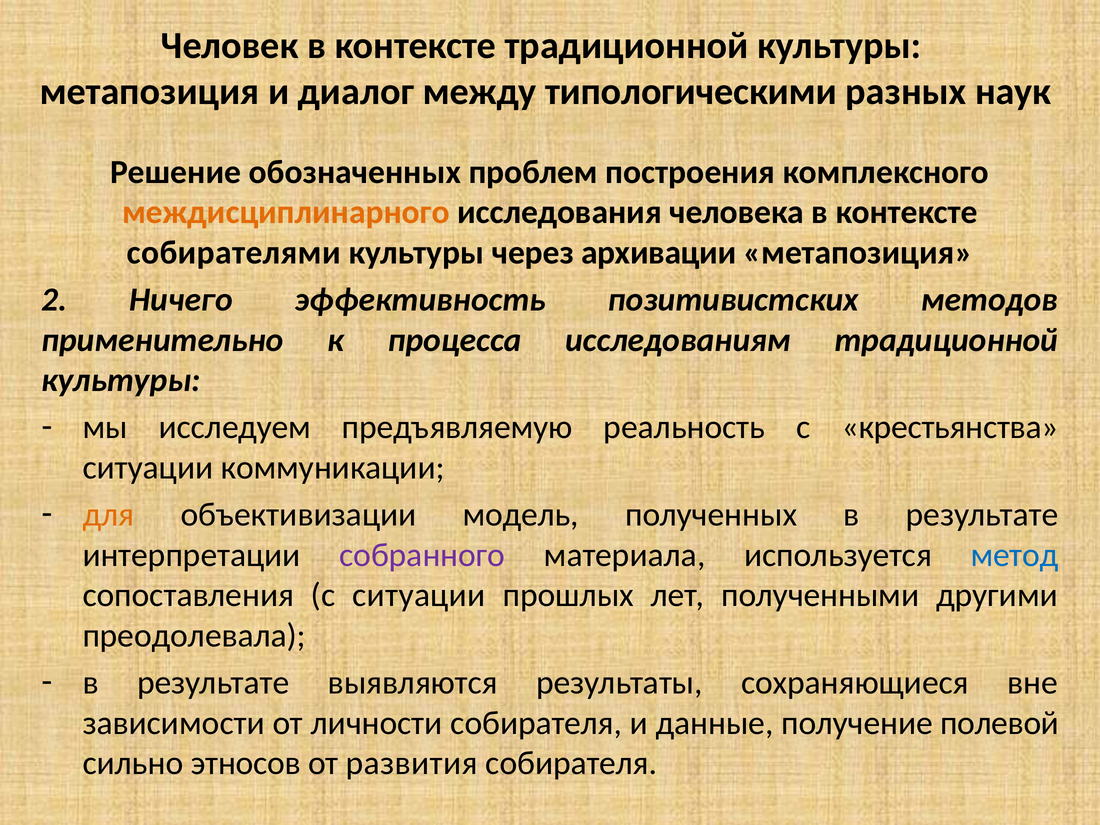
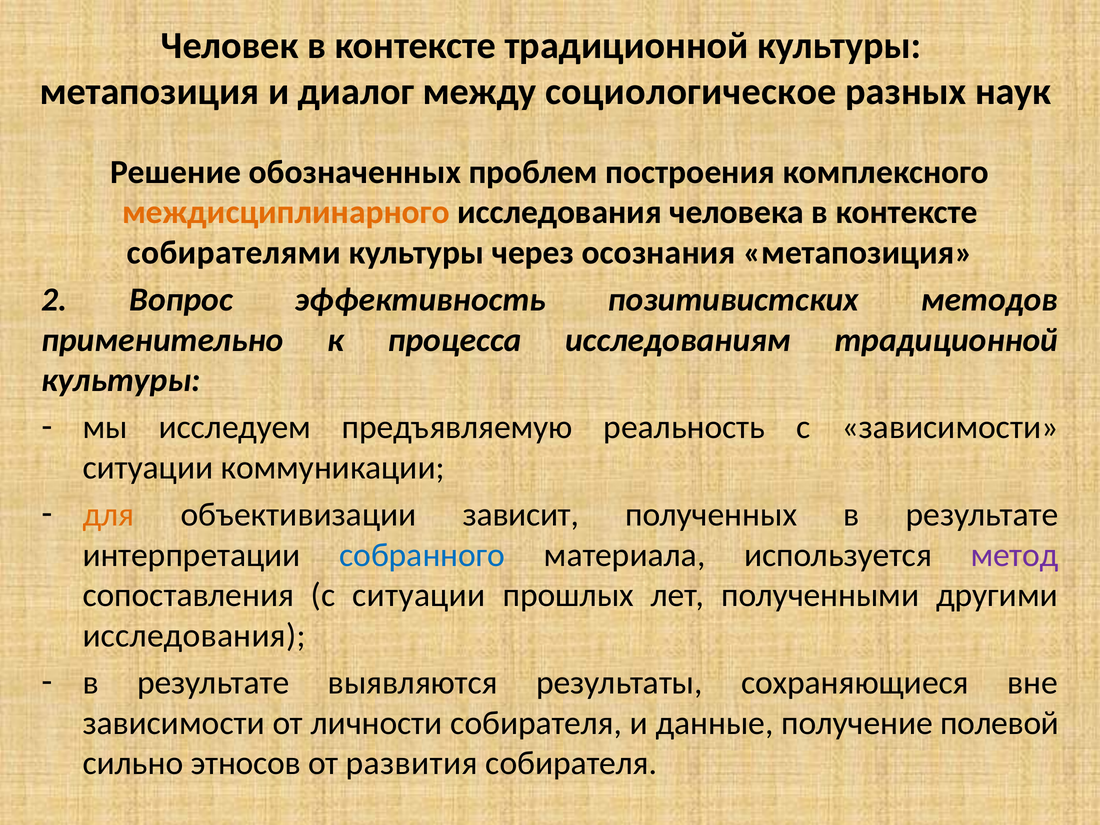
типологическими: типологическими -> социологическое (691, 92)
архивации: архивации -> осознания (659, 253)
Ничего: Ничего -> Вопрос (181, 300)
с крестьянства: крестьянства -> зависимости (950, 427)
модель: модель -> зависит (521, 515)
собранного colour: purple -> blue (422, 555)
метод colour: blue -> purple (1014, 555)
преодолевала: преодолевала -> исследования (194, 636)
